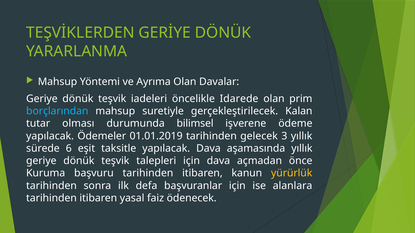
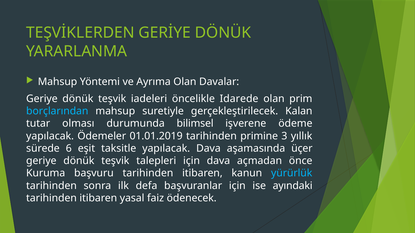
gelecek: gelecek -> primine (259, 136)
aşamasında yıllık: yıllık -> üçer (302, 149)
yürürlük colour: yellow -> light blue (292, 174)
alanlara: alanlara -> ayındaki (293, 186)
